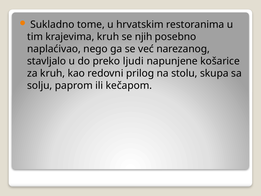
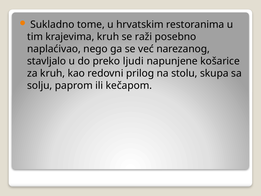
njih: njih -> raži (144, 37)
